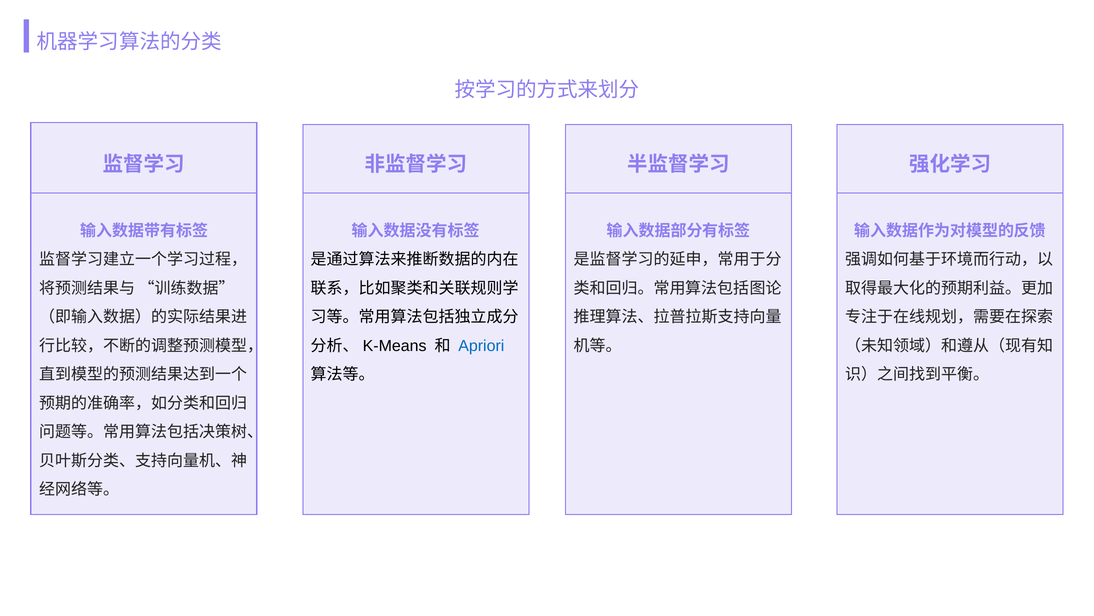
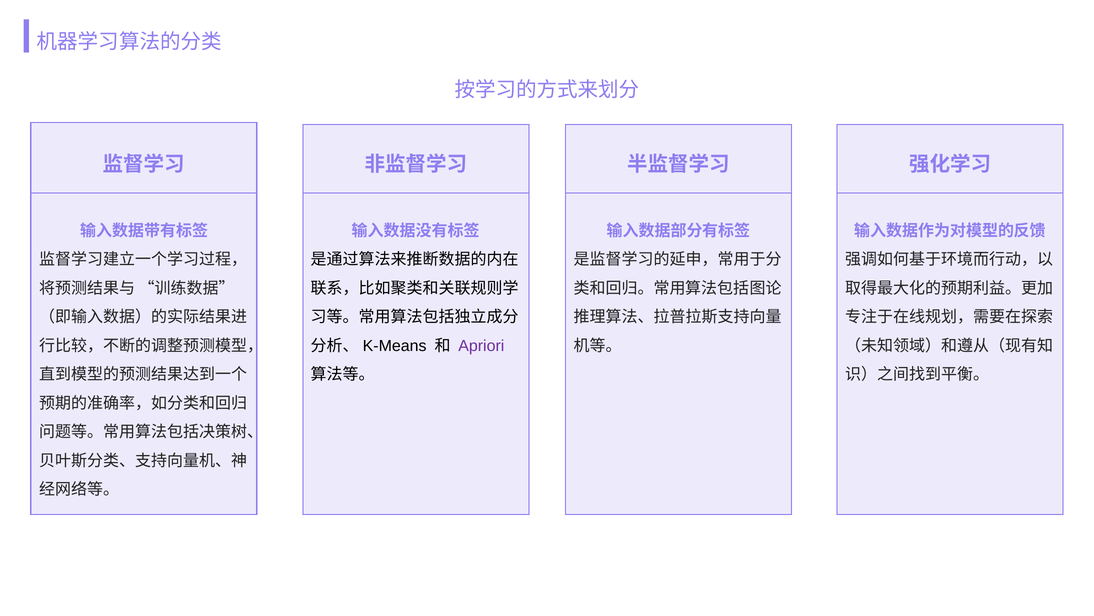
Apriori colour: blue -> purple (481, 345)
